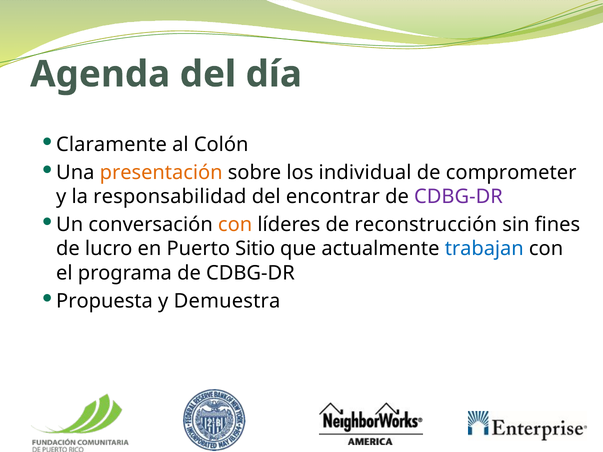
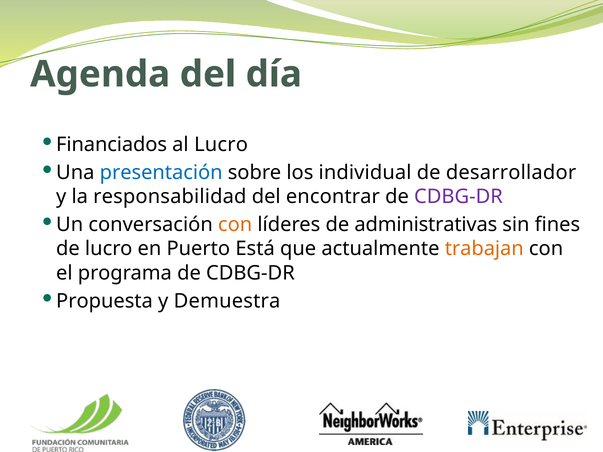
Claramente: Claramente -> Financiados (112, 144)
al Colón: Colón -> Lucro (221, 144)
presentación colour: orange -> blue (161, 173)
comprometer: comprometer -> desarrollador (511, 173)
reconstrucción: reconstrucción -> administrativas (426, 225)
Sitio: Sitio -> Está (255, 249)
trabajan colour: blue -> orange (484, 249)
